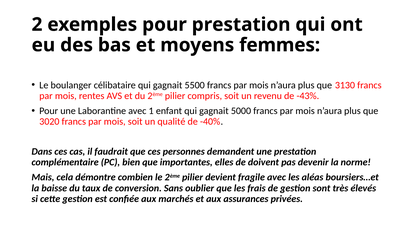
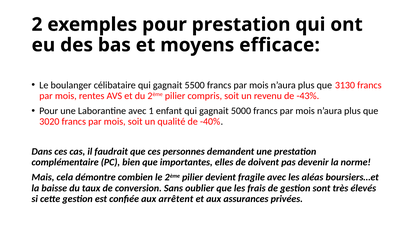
femmes: femmes -> efficace (280, 45)
marchés: marchés -> arrêtent (176, 199)
